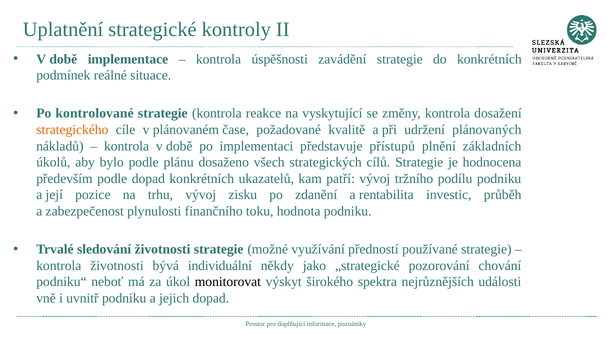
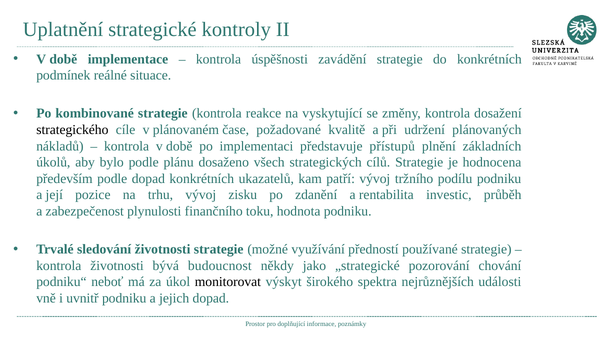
kontrolované: kontrolované -> kombinované (95, 114)
strategického colour: orange -> black (72, 130)
individuální: individuální -> budoucnost (220, 266)
